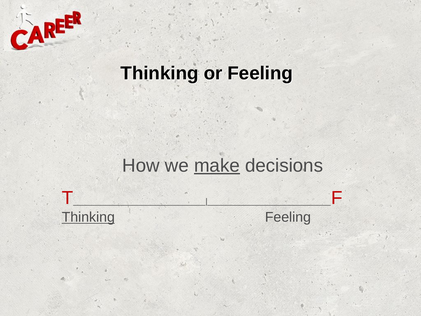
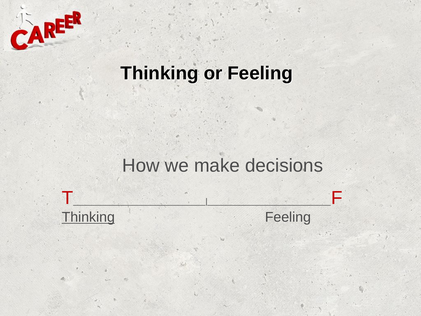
make underline: present -> none (217, 165)
